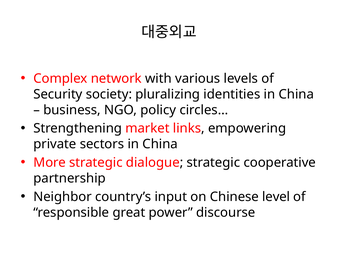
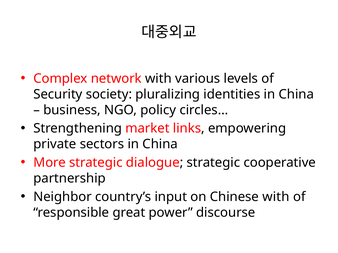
Chinese level: level -> with (276, 197)
